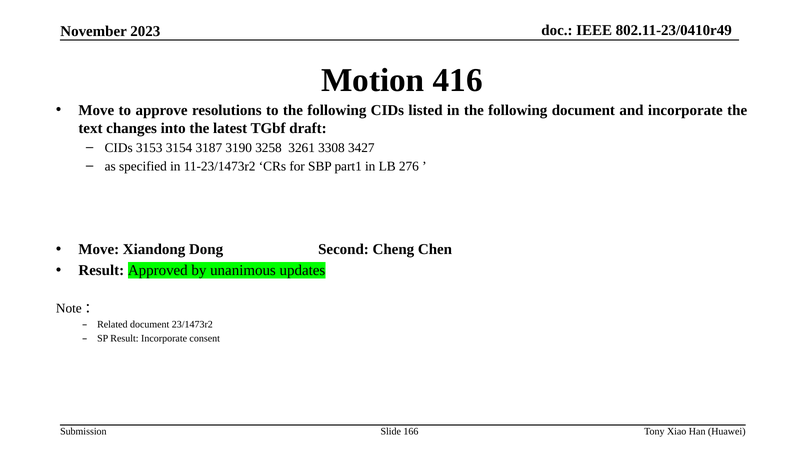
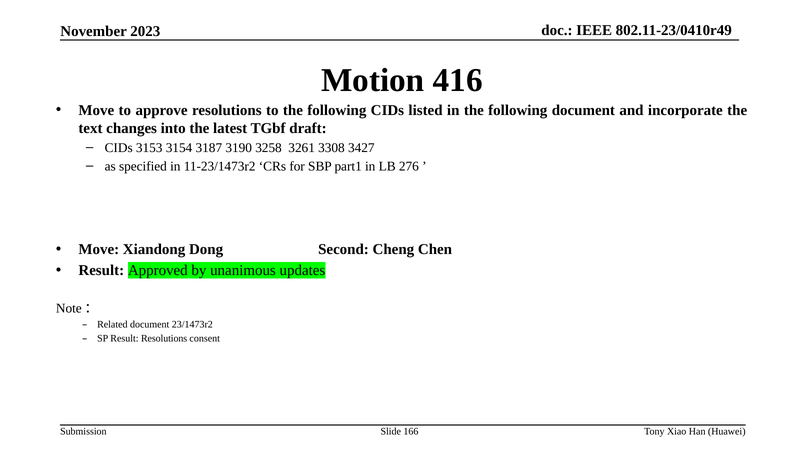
Result Incorporate: Incorporate -> Resolutions (164, 338)
